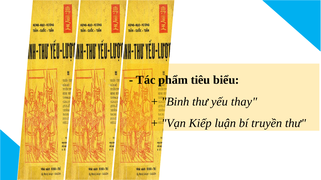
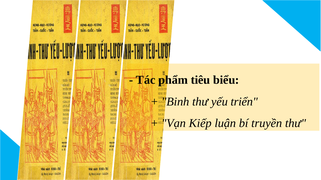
thay: thay -> triển (244, 102)
